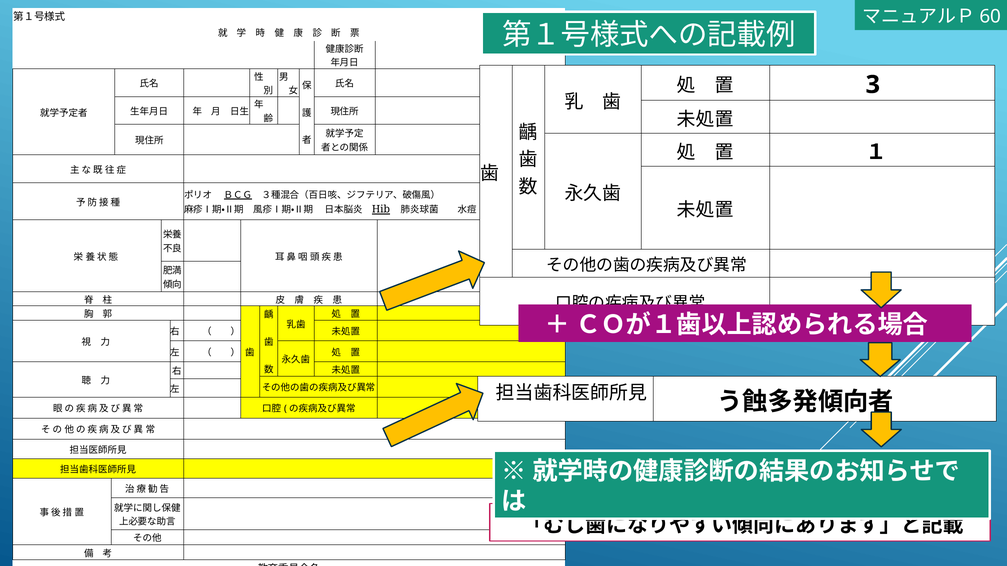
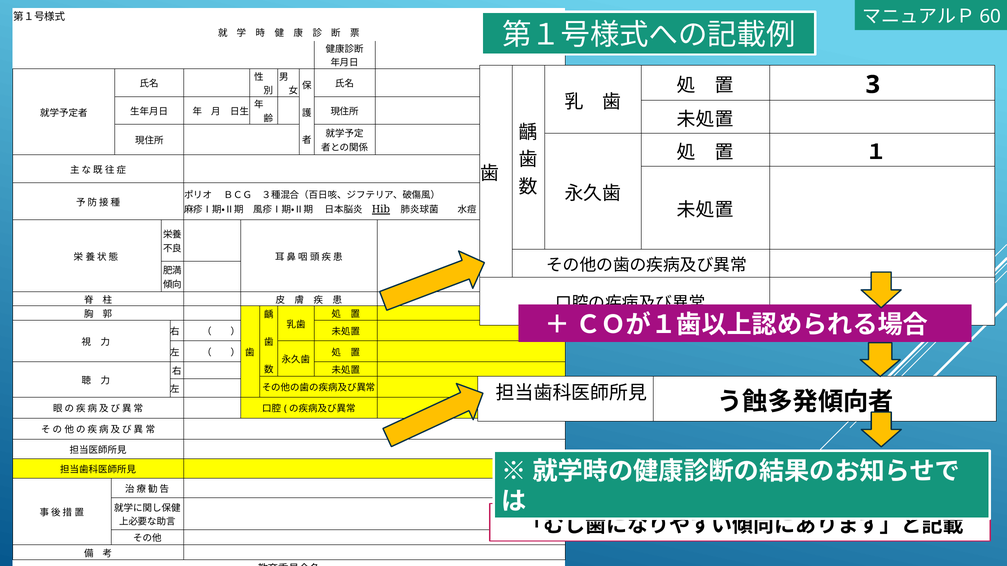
ＢＣＧ underline: present -> none (238, 195)
